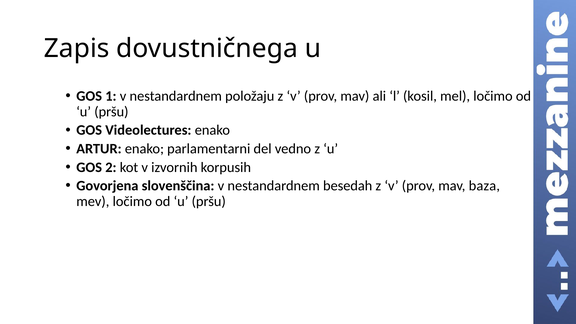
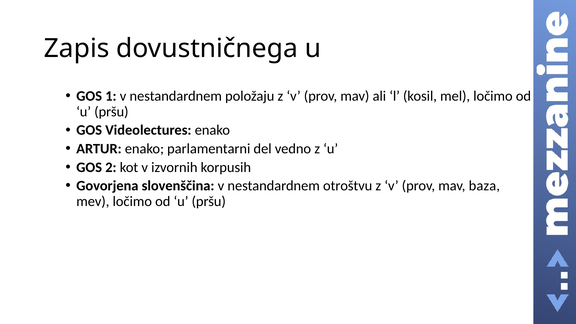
besedah: besedah -> otroštvu (348, 186)
